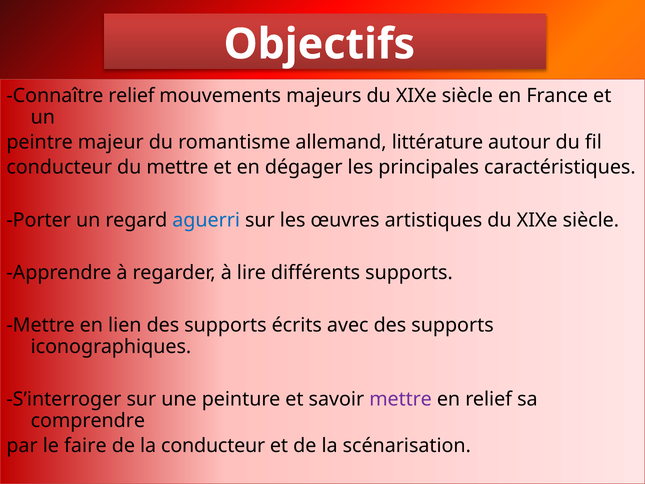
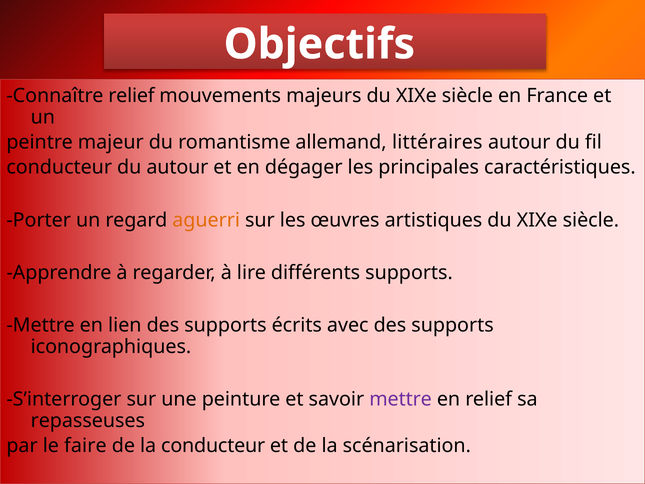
littérature: littérature -> littéraires (437, 142)
du mettre: mettre -> autour (177, 167)
aguerri colour: blue -> orange (206, 220)
comprendre: comprendre -> repasseuses (88, 420)
